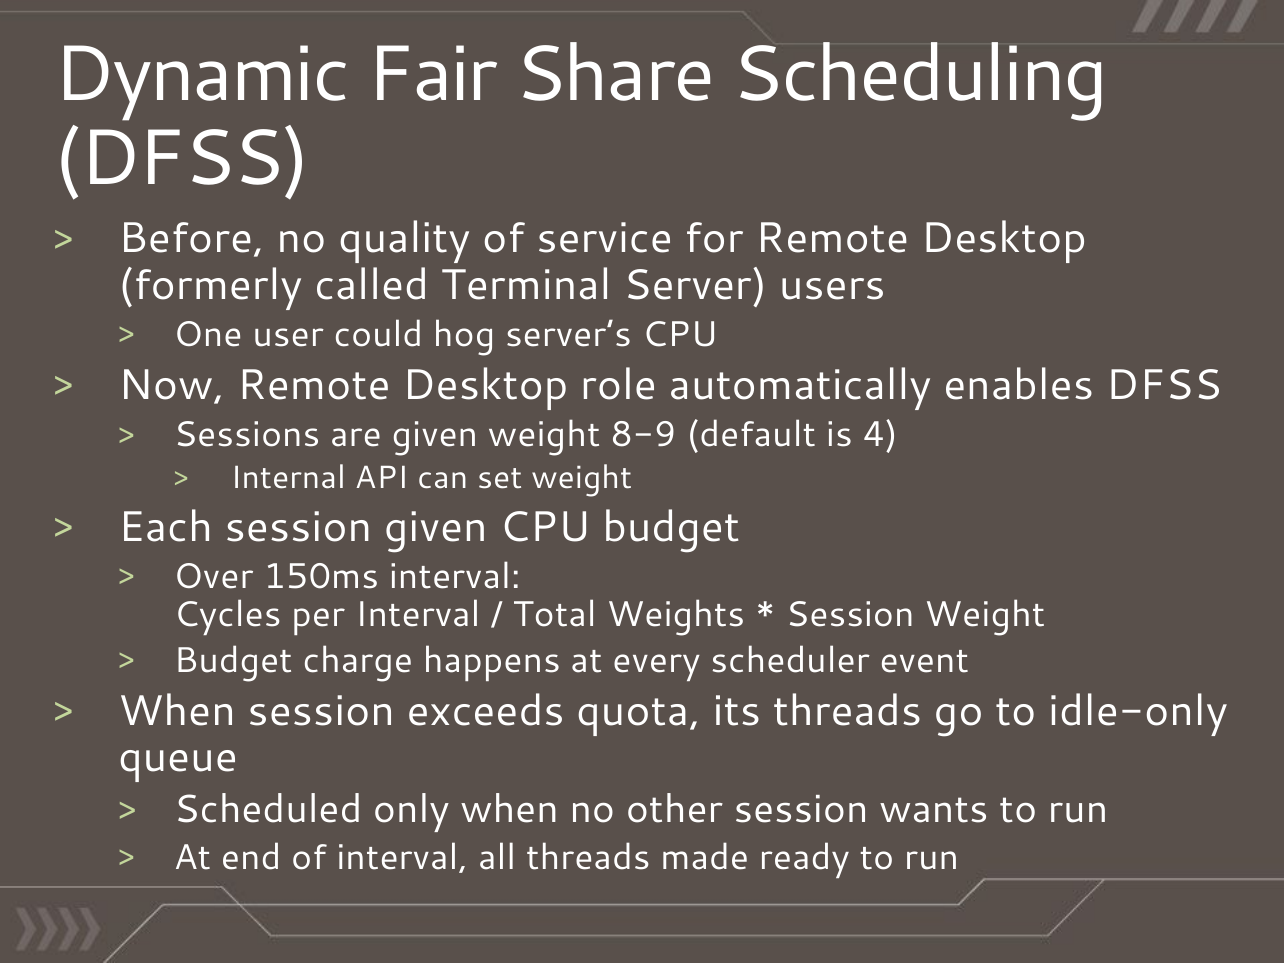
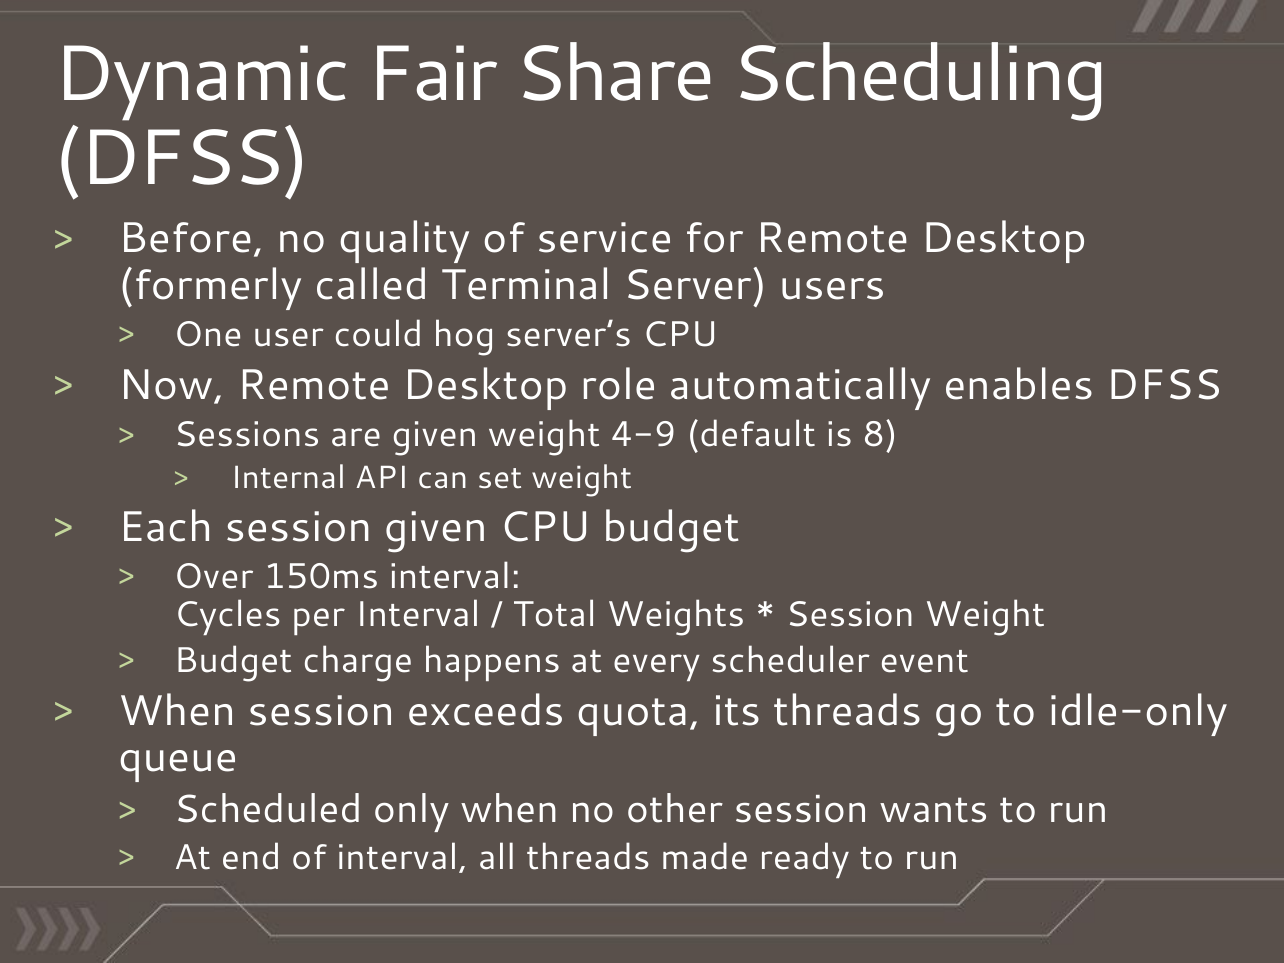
8-9: 8-9 -> 4-9 (643, 435)
4: 4 -> 8 (880, 435)
